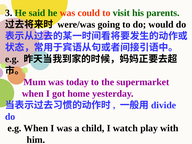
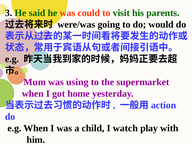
today: today -> using (77, 82)
divide: divide -> action (164, 105)
